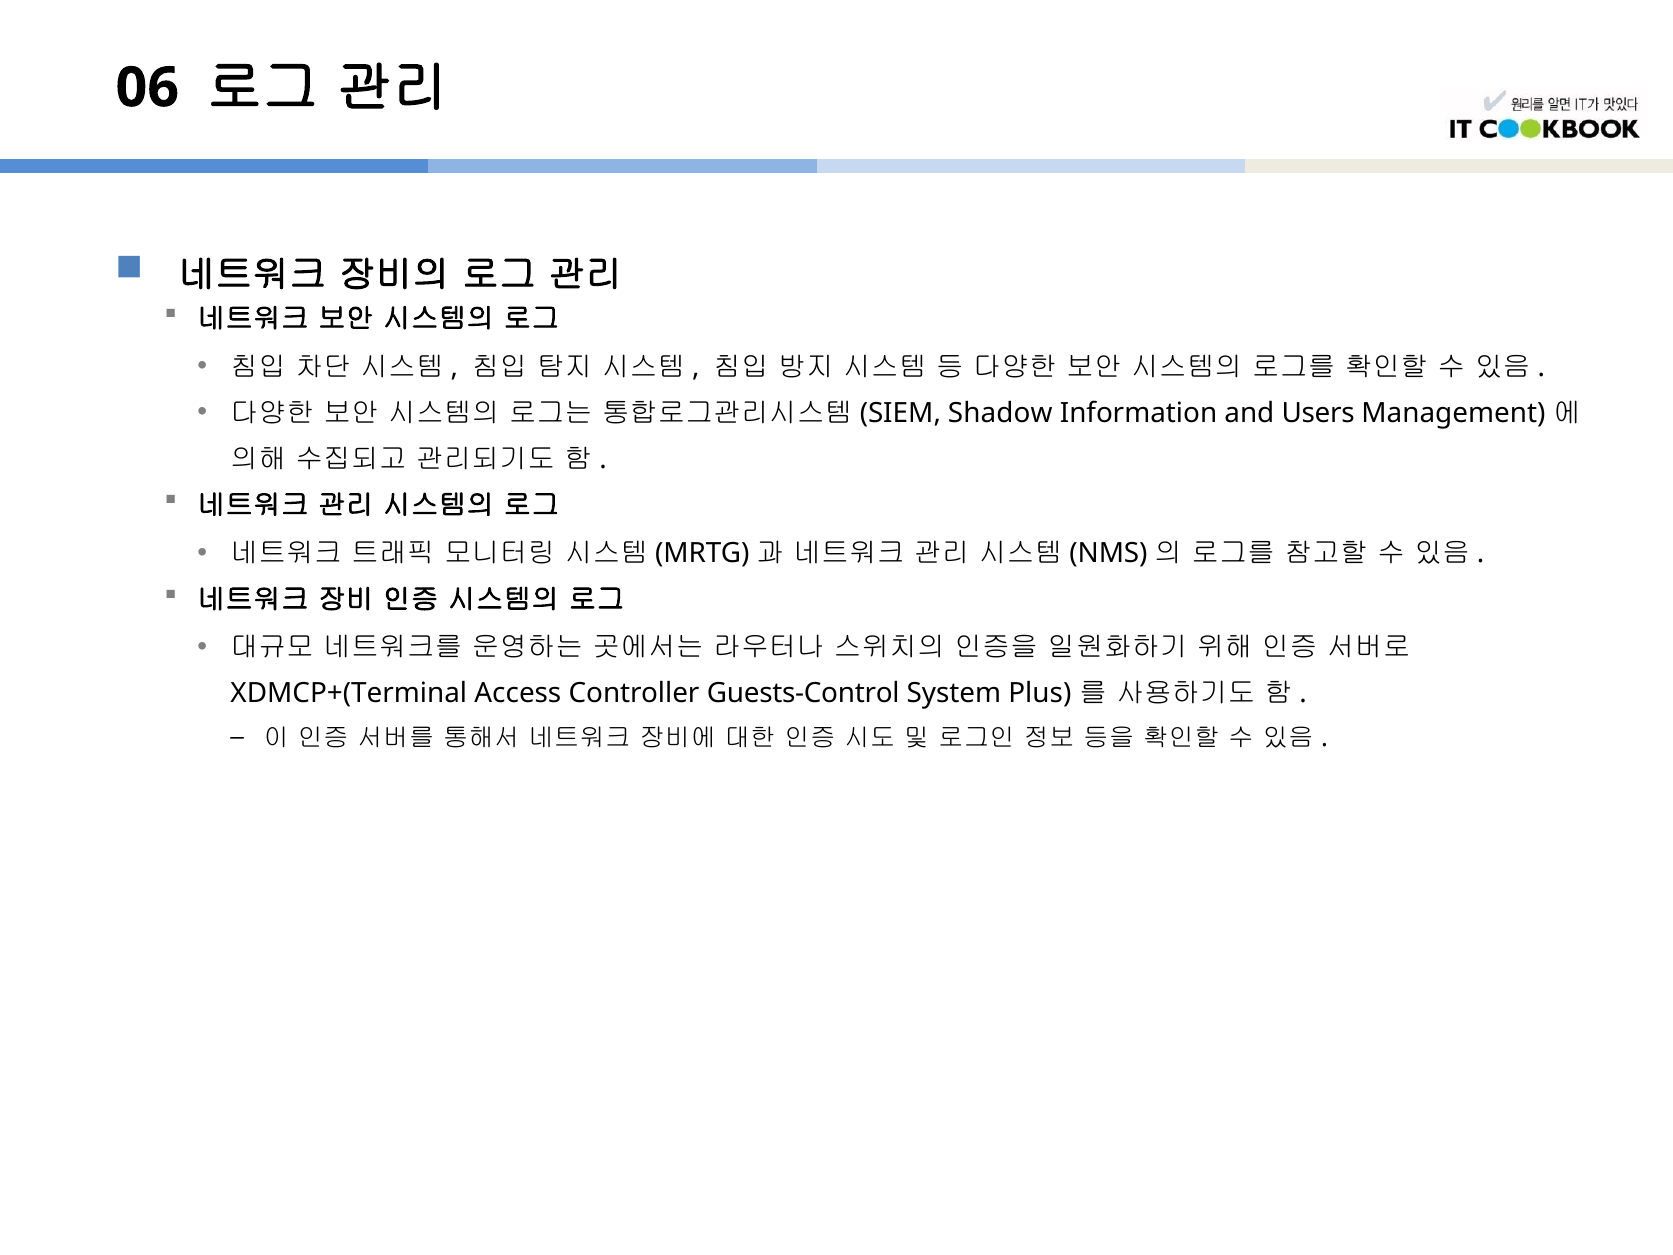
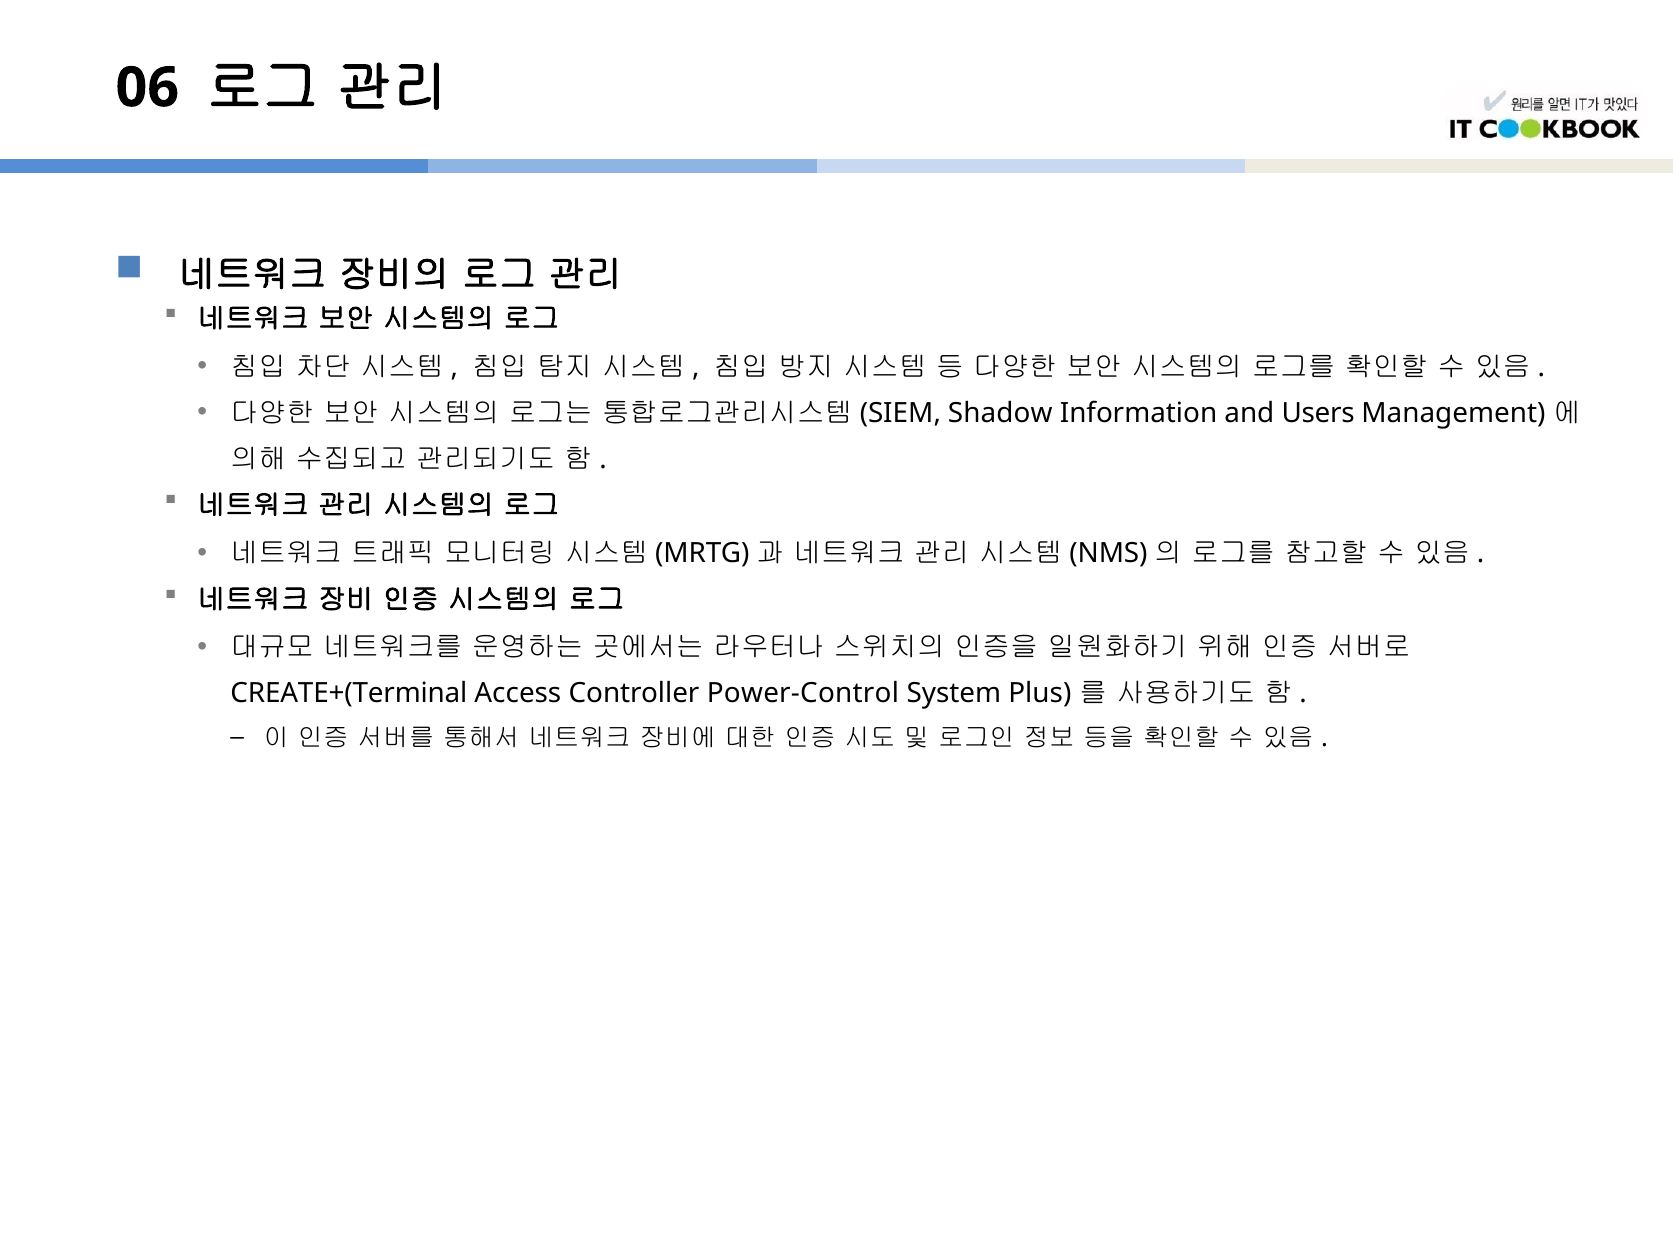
XDMCP+(Terminal: XDMCP+(Terminal -> CREATE+(Terminal (349, 694)
Guests-Control: Guests-Control -> Power-Control (803, 694)
